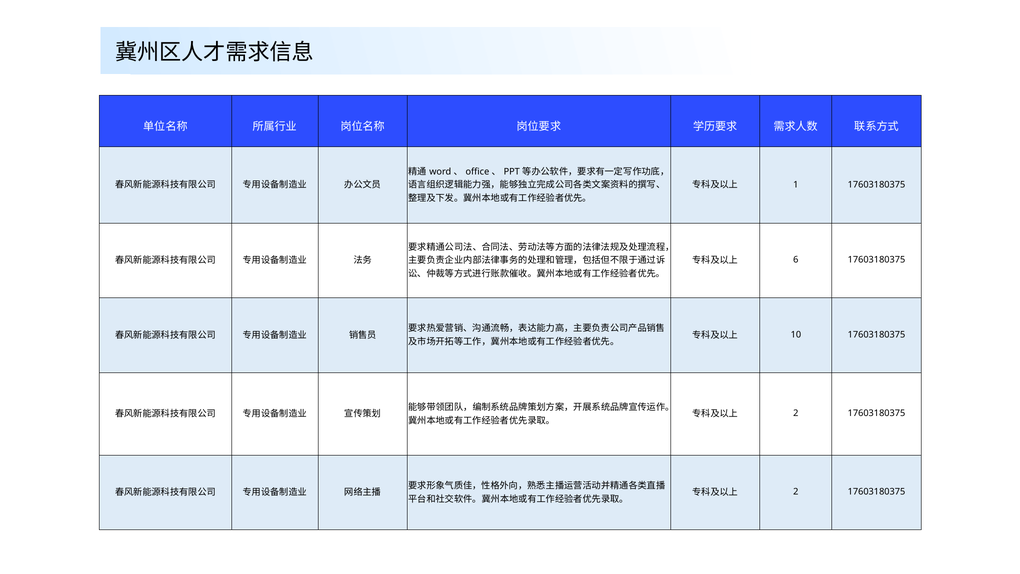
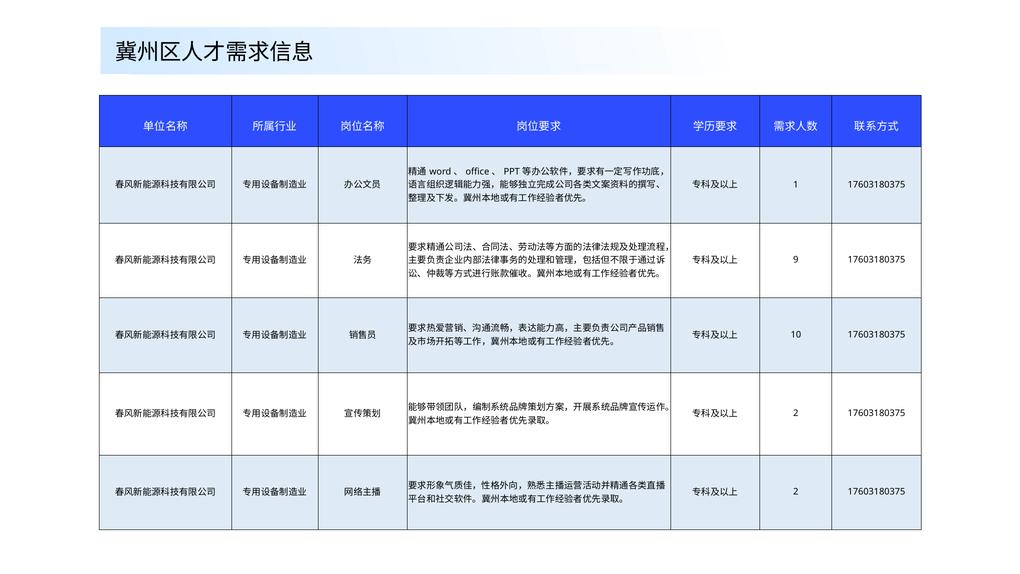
6: 6 -> 9 (796, 260)
